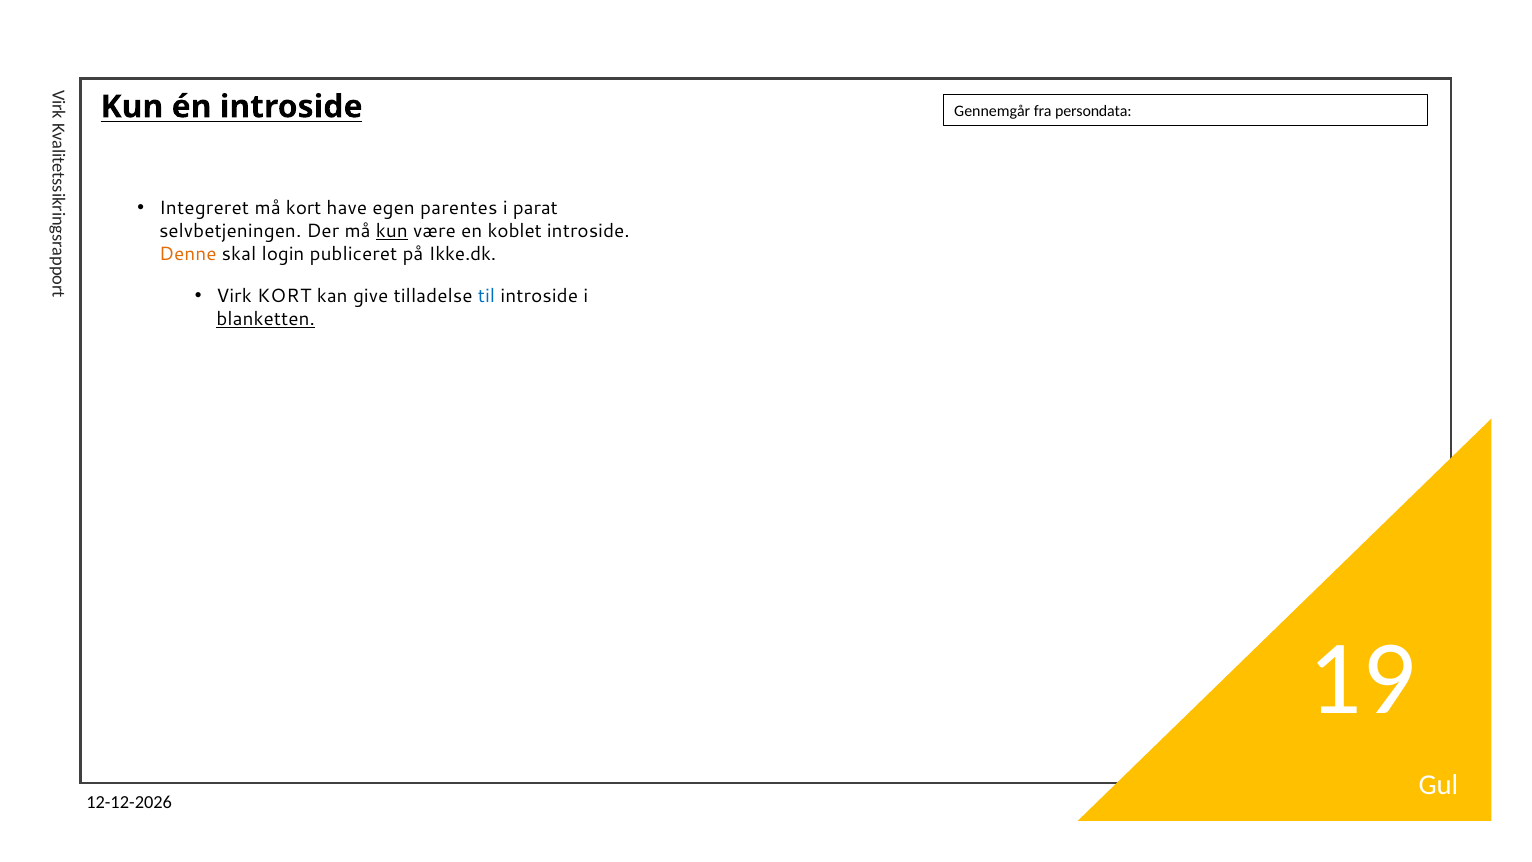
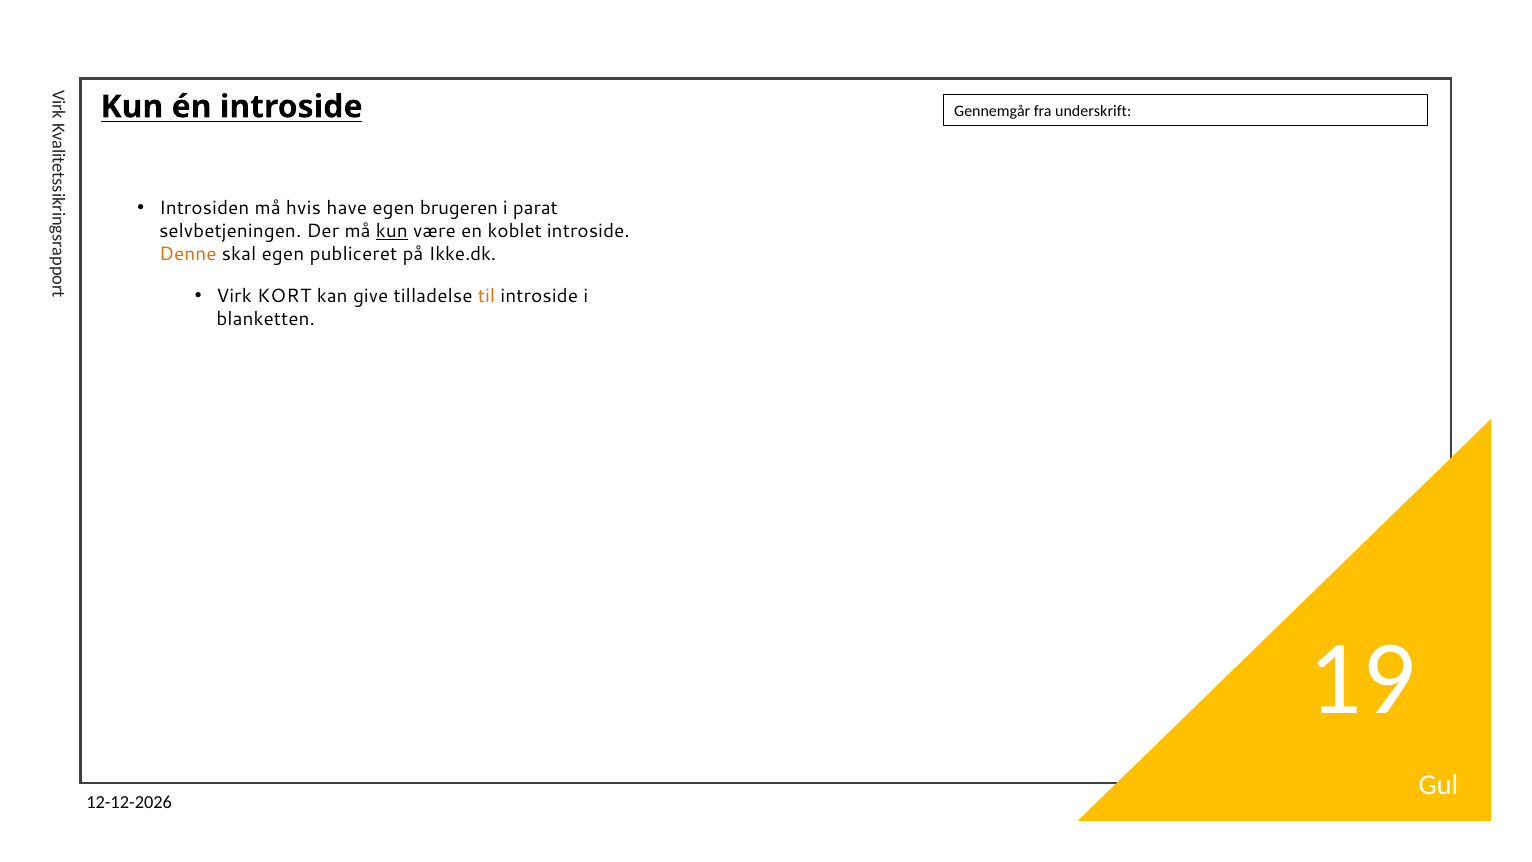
persondata: persondata -> underskrift (1093, 111)
Integreret: Integreret -> Introsiden (204, 208)
må kort: kort -> hvis (304, 208)
parentes: parentes -> brugeren (459, 208)
skal login: login -> egen (283, 254)
til colour: blue -> orange (487, 296)
blanketten underline: present -> none (266, 319)
